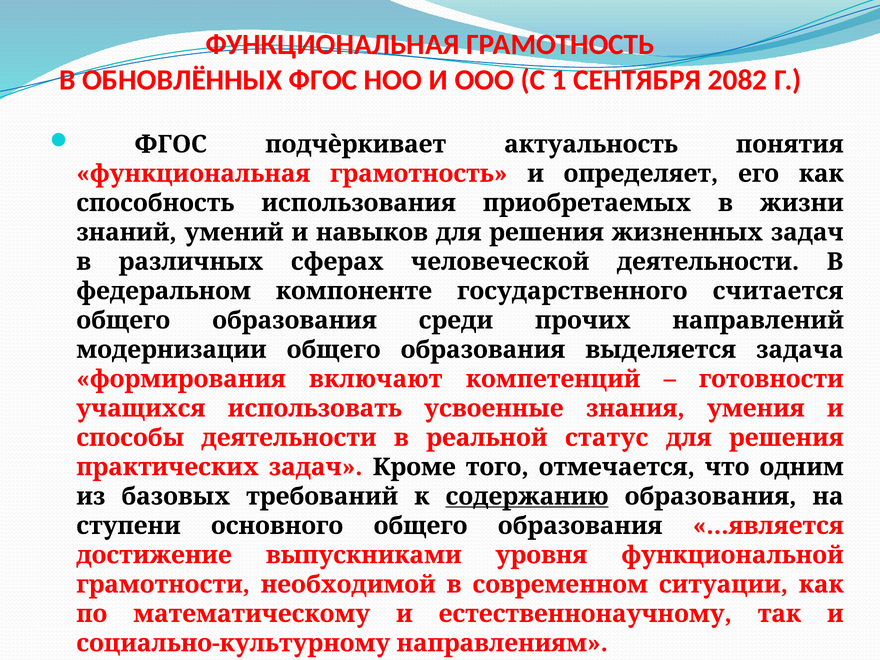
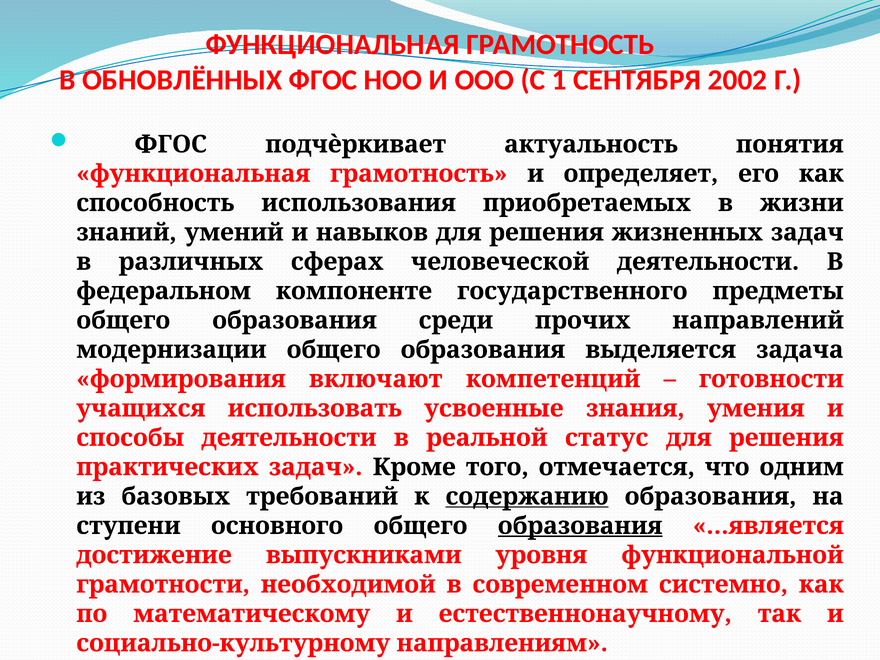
2082: 2082 -> 2002 (738, 80)
считается: считается -> предметы (778, 291)
образования underline: none -> present (580, 526)
ситуации: ситуации -> системно (723, 585)
